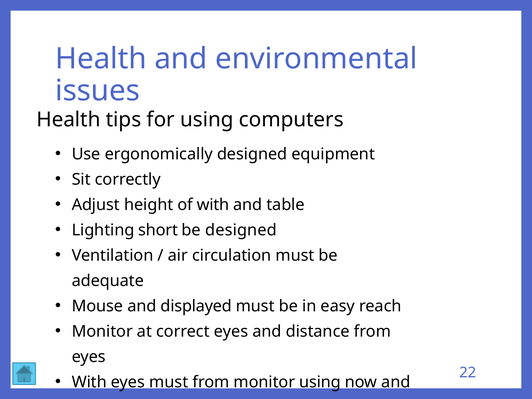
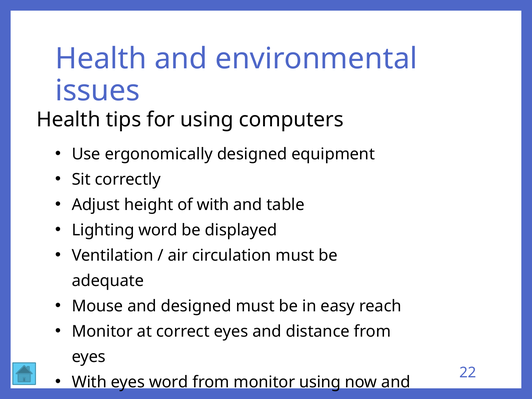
Lighting short: short -> word (158, 230)
be designed: designed -> displayed (241, 230)
and displayed: displayed -> designed (196, 306)
eyes must: must -> word (169, 382)
